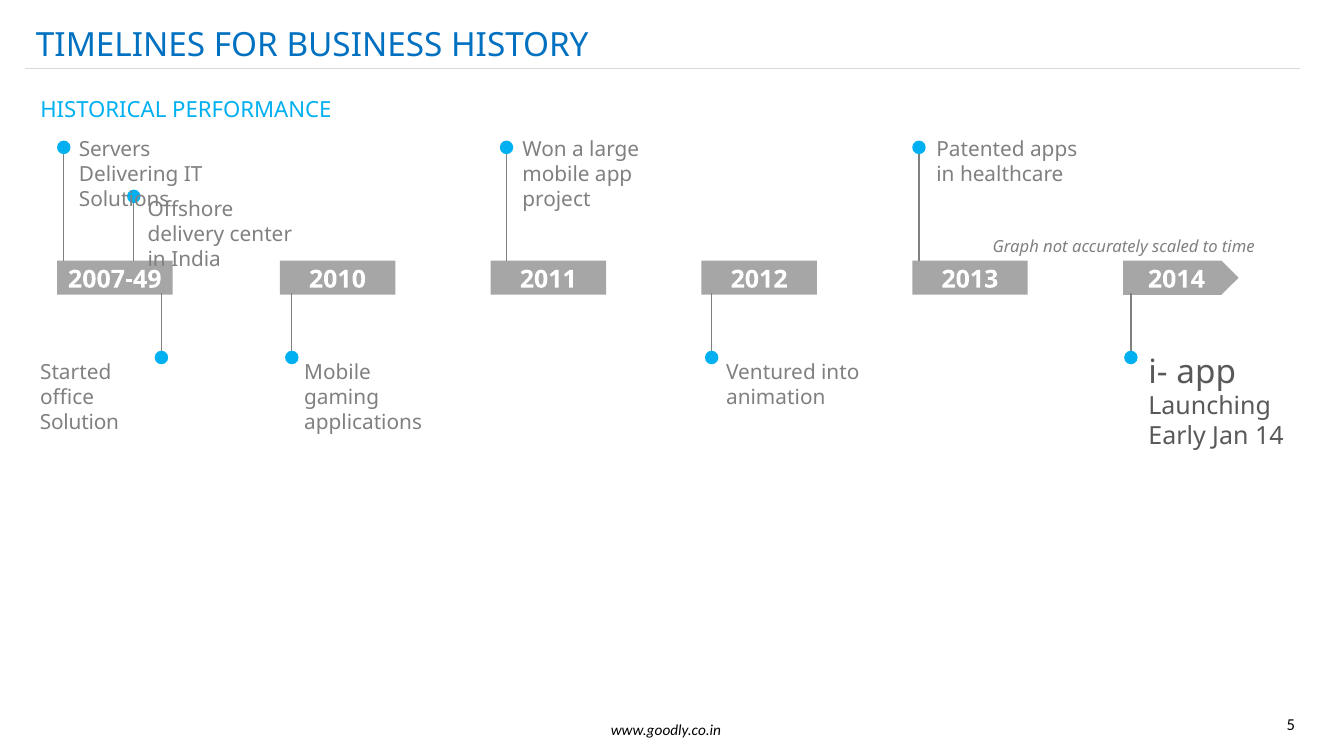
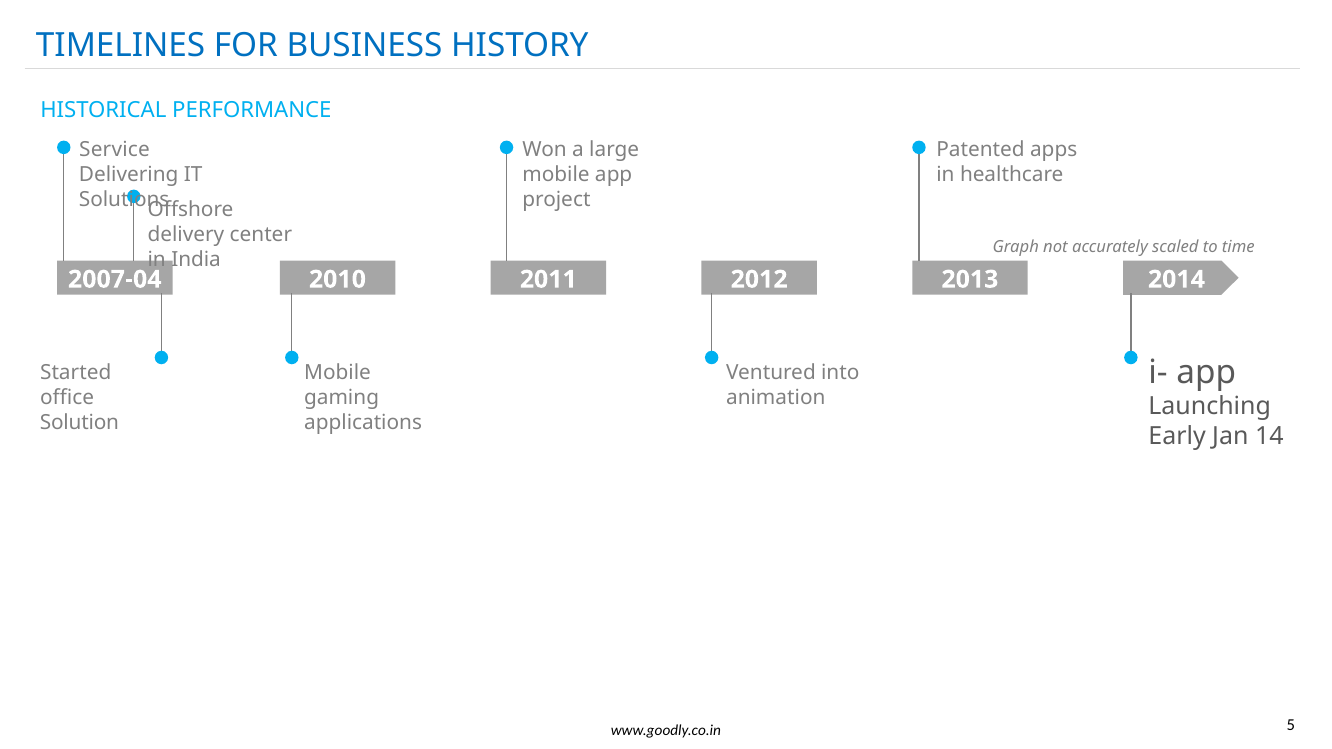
Servers: Servers -> Service (114, 150)
2007-49: 2007-49 -> 2007-04 (115, 279)
